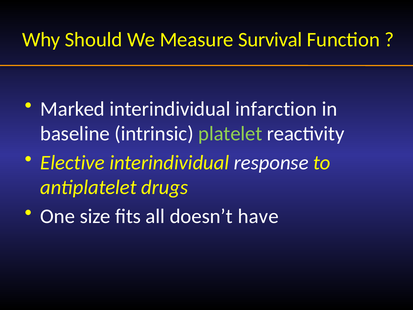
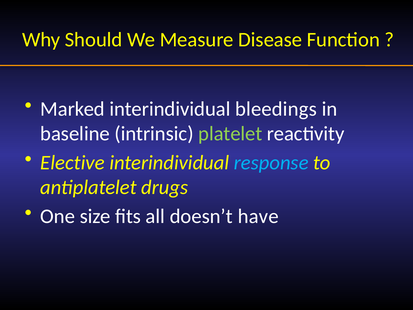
Survival: Survival -> Disease (270, 40)
infarction: infarction -> bleedings (276, 109)
response colour: white -> light blue (271, 163)
